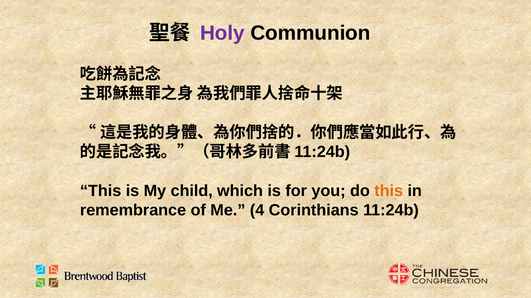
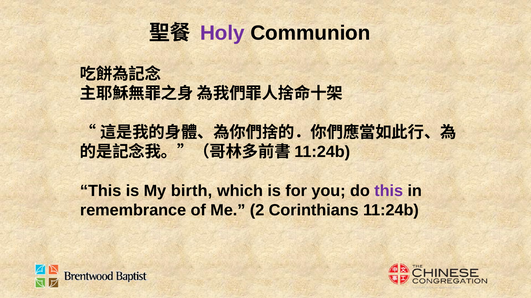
child: child -> birth (192, 191)
this colour: orange -> purple (389, 191)
4: 4 -> 2 (257, 211)
